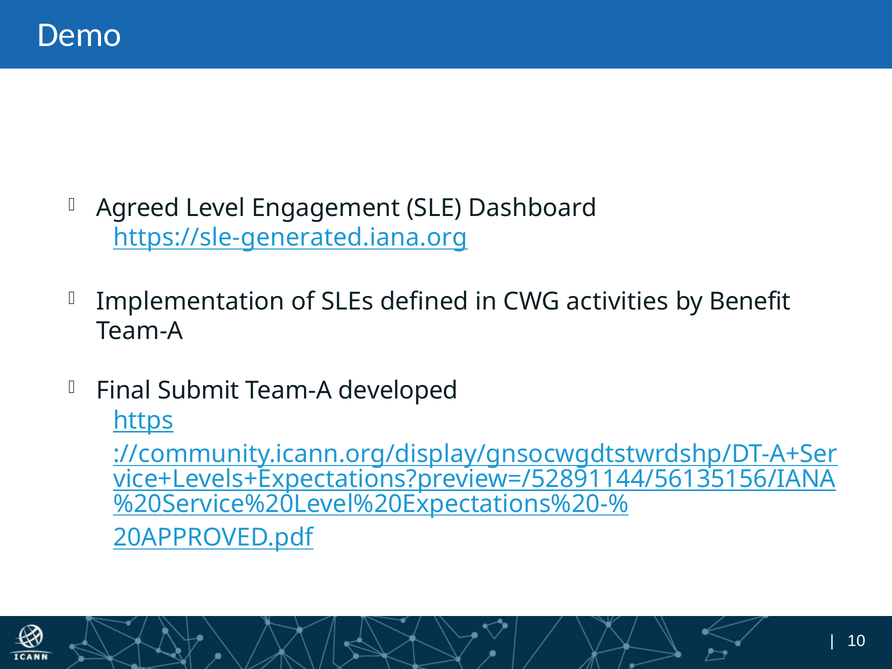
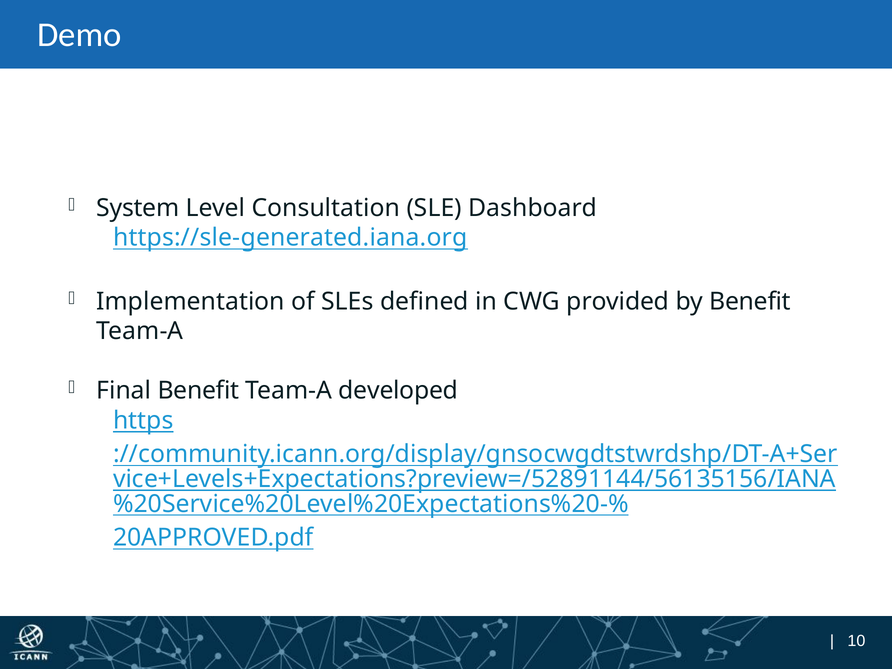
Agreed: Agreed -> System (138, 208)
Engagement: Engagement -> Consultation (326, 208)
activities: activities -> provided (618, 301)
Final Submit: Submit -> Benefit (198, 391)
